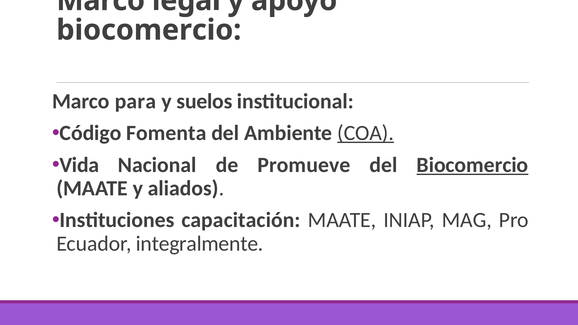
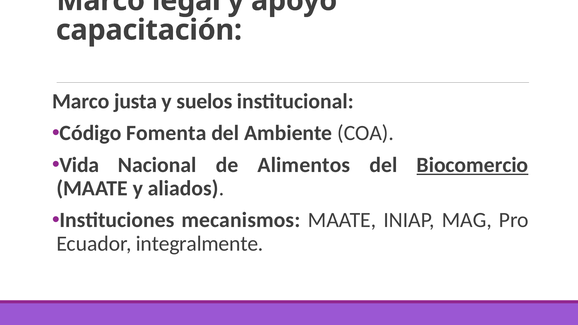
biocomercio: biocomercio -> capacitación (149, 30)
para: para -> justa (136, 101)
COA underline: present -> none (366, 133)
Promueve: Promueve -> Alimentos (304, 165)
capacitación: capacitación -> mecanismos (241, 220)
